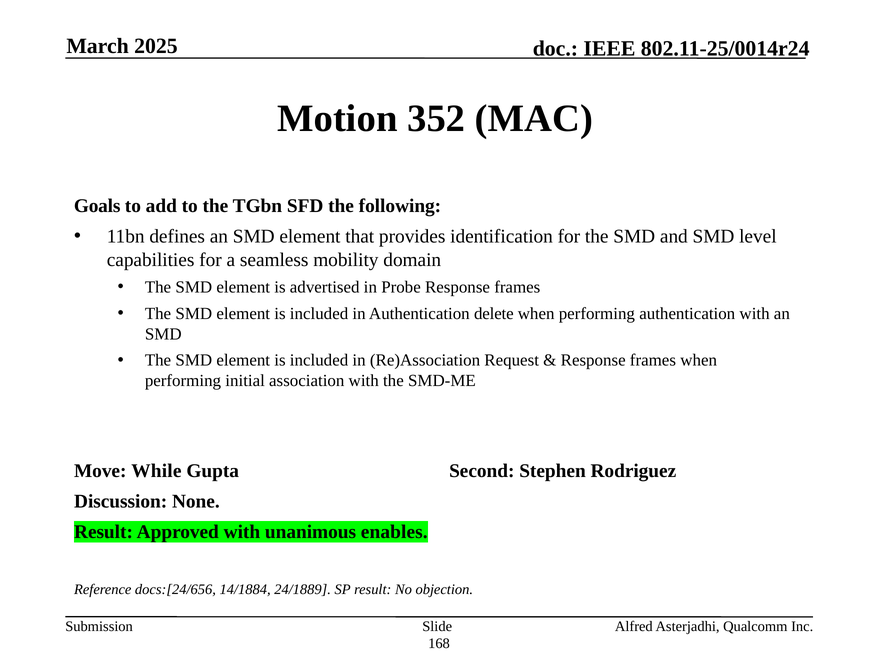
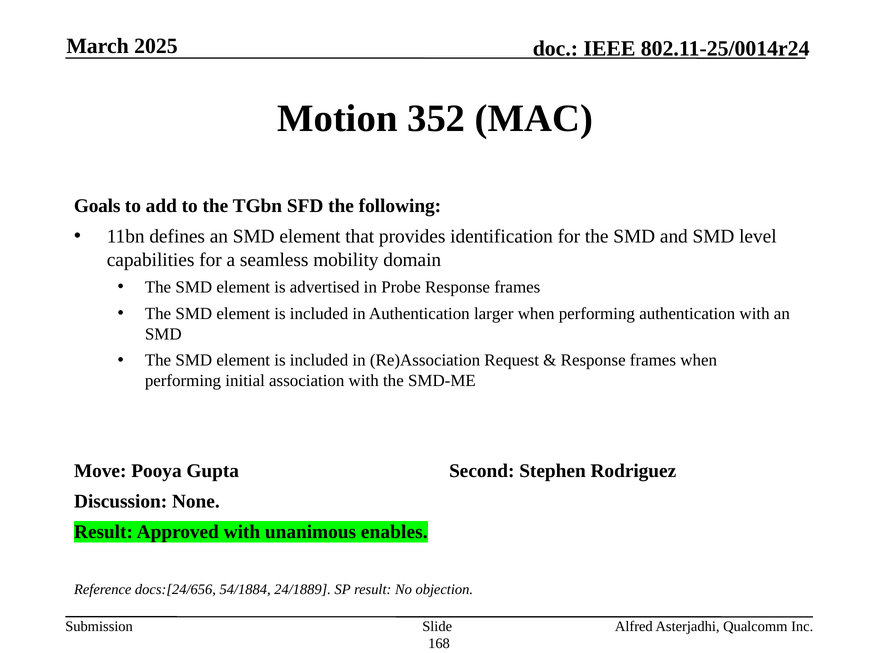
delete: delete -> larger (494, 314)
While: While -> Pooya (157, 471)
14/1884: 14/1884 -> 54/1884 (245, 590)
